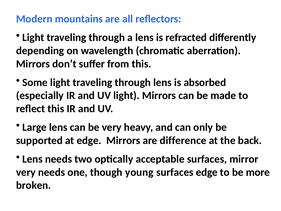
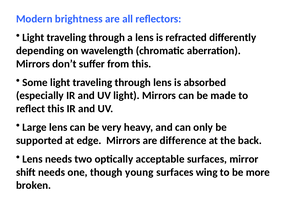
mountains: mountains -> brightness (79, 19)
very: very -> shift (26, 172)
surfaces edge: edge -> wing (207, 172)
